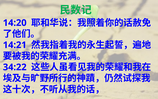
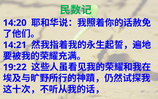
34:22: 34:22 -> 19:22 (15, 67)
